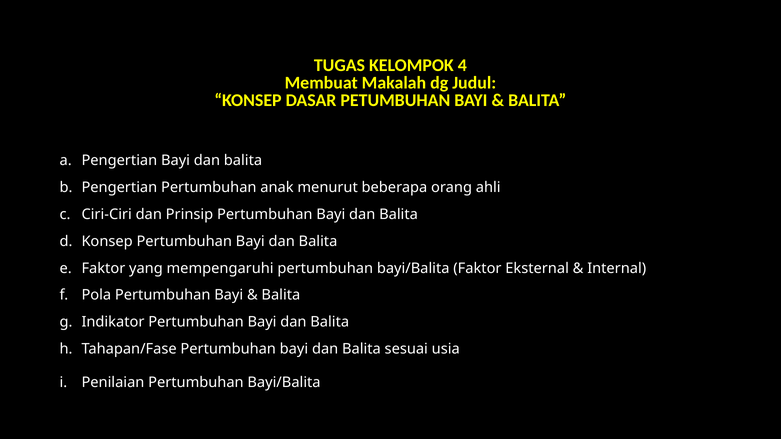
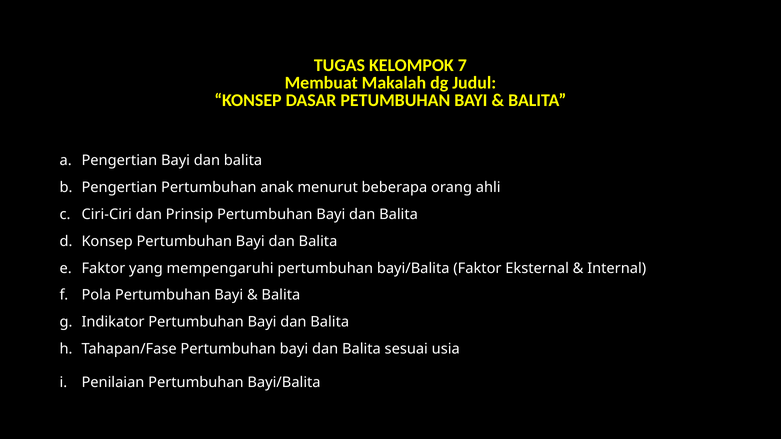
4: 4 -> 7 (462, 65)
